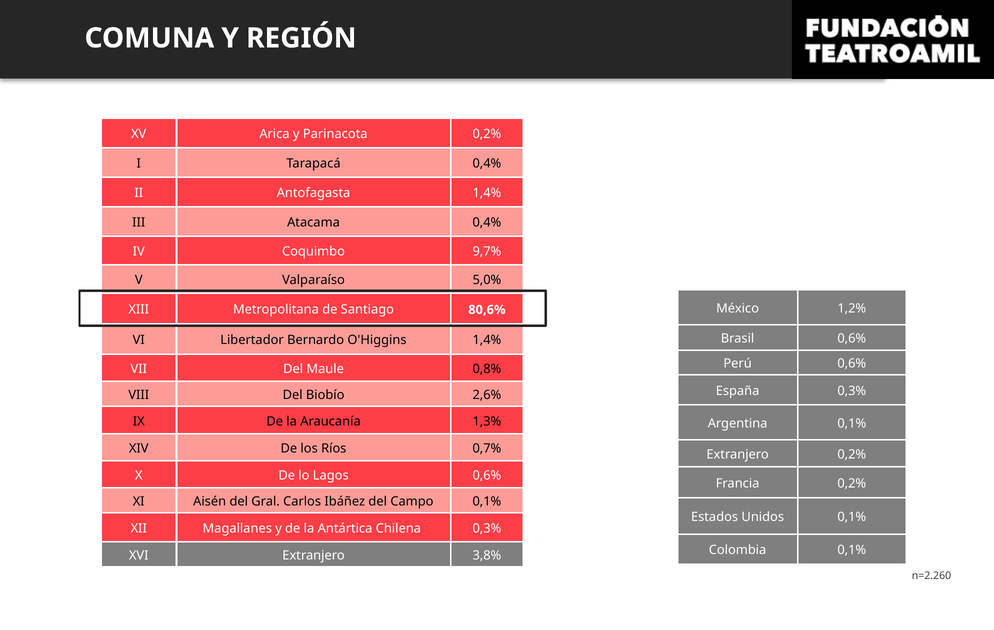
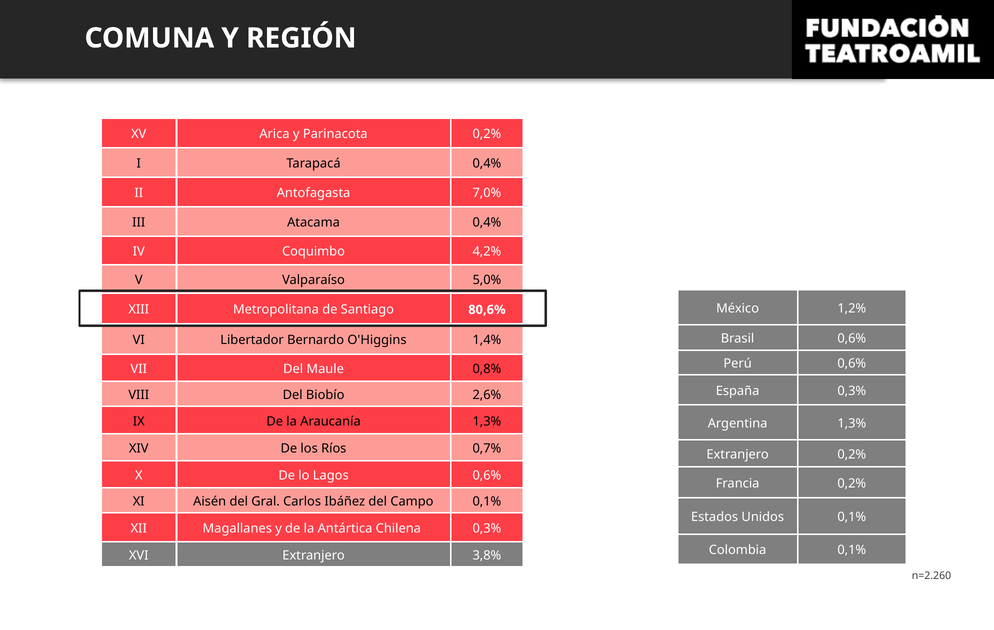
Antofagasta 1,4%: 1,4% -> 7,0% (487, 193)
9,7%: 9,7% -> 4,2% (487, 251)
Argentina 0,1%: 0,1% -> 1,3% (852, 423)
